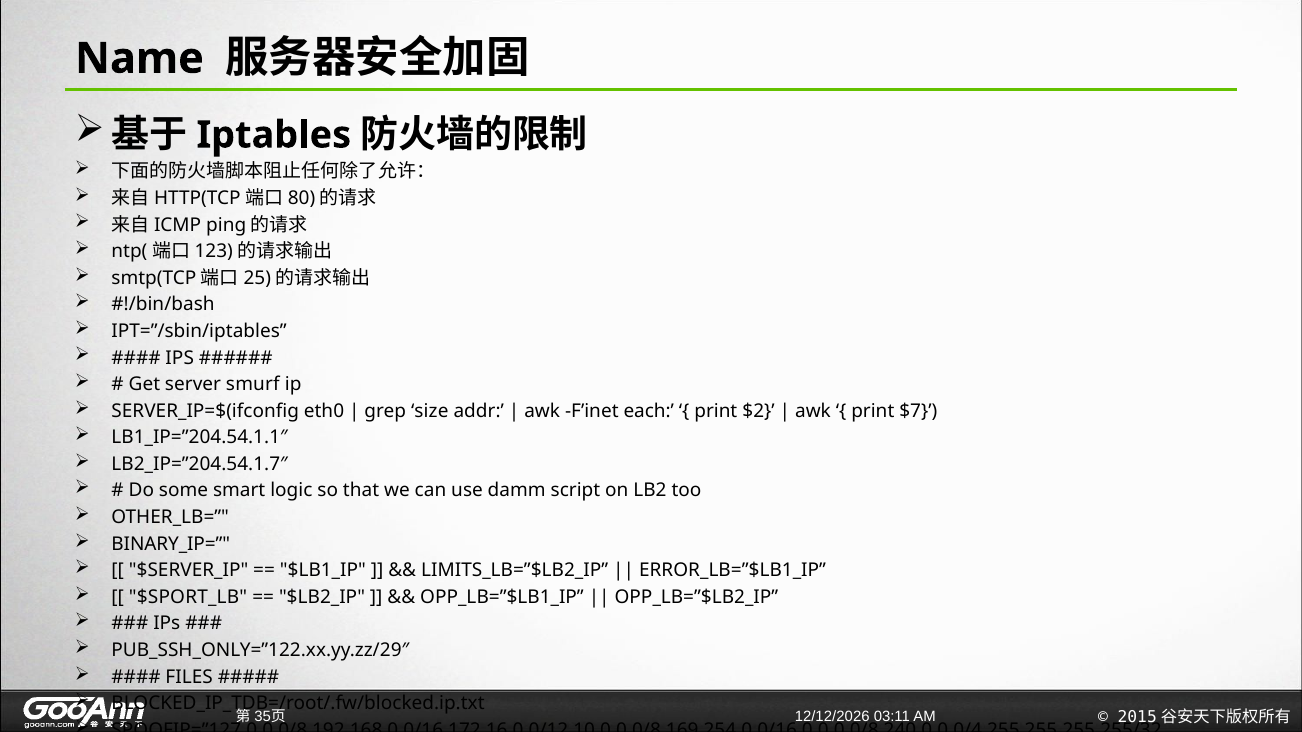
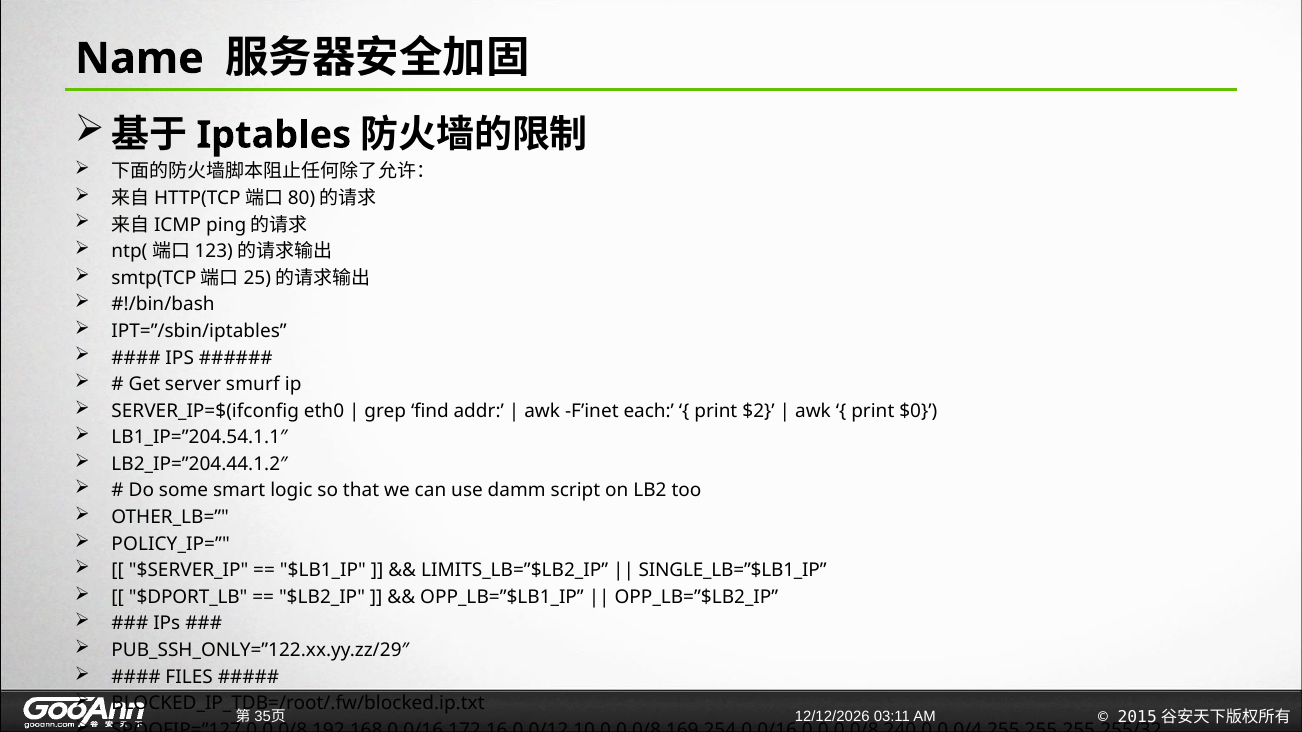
size: size -> find (430, 411)
$7: $7 -> $0 (918, 411)
LB2_IP=”204.54.1.7″: LB2_IP=”204.54.1.7″ -> LB2_IP=”204.44.1.2″ (200, 464)
BINARY_IP=: BINARY_IP= -> POLICY_IP= (171, 544)
ERROR_LB=”$LB1_IP: ERROR_LB=”$LB1_IP -> SINGLE_LB=”$LB1_IP (733, 571)
$SPORT_LB: $SPORT_LB -> $DPORT_LB (188, 597)
